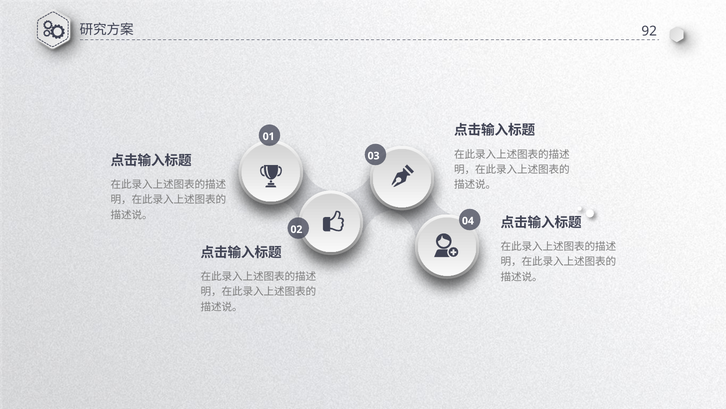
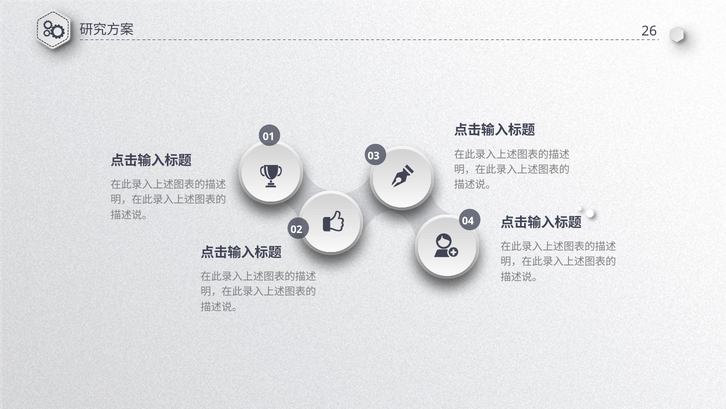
92: 92 -> 26 (649, 31)
